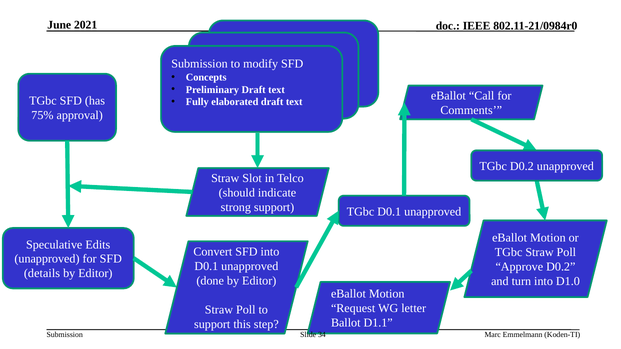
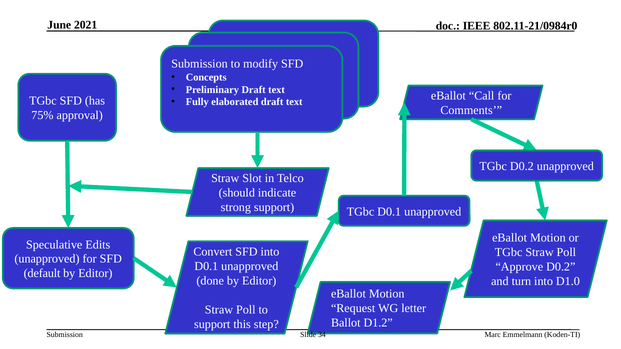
details: details -> default (42, 274)
D1.1: D1.1 -> D1.2 (378, 323)
